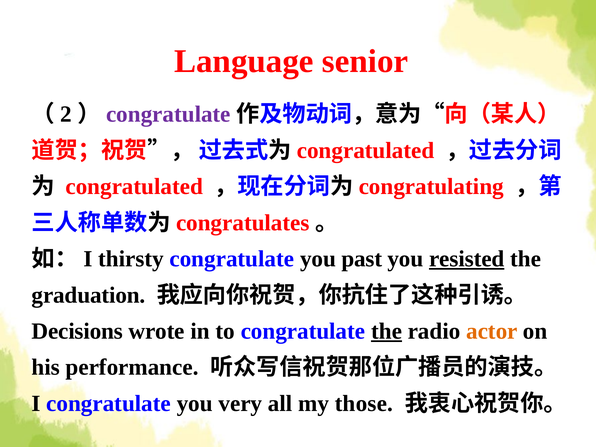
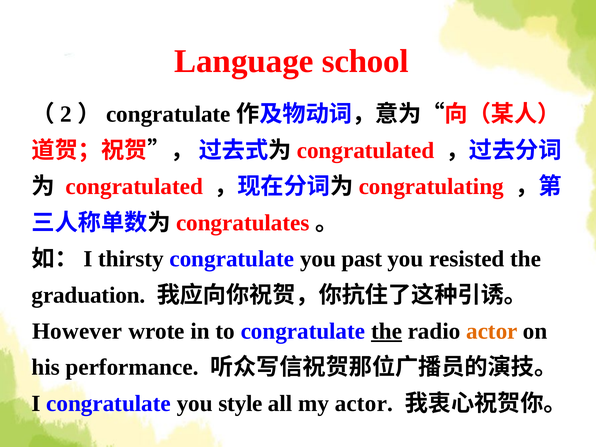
senior: senior -> school (365, 61)
congratulate colour: purple -> black (168, 114)
resisted underline: present -> none (467, 259)
Decisions: Decisions -> However (77, 331)
very: very -> style (240, 403)
my those: those -> actor (364, 403)
